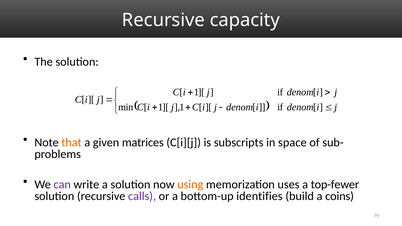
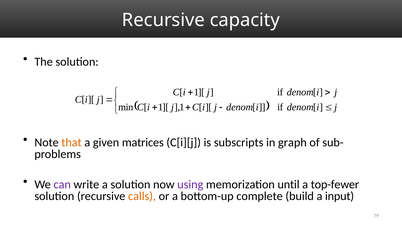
space: space -> graph (292, 143)
using colour: orange -> purple (190, 185)
uses: uses -> until (289, 185)
calls colour: purple -> orange (142, 196)
identifies: identifies -> complete (260, 196)
coins: coins -> input (340, 196)
